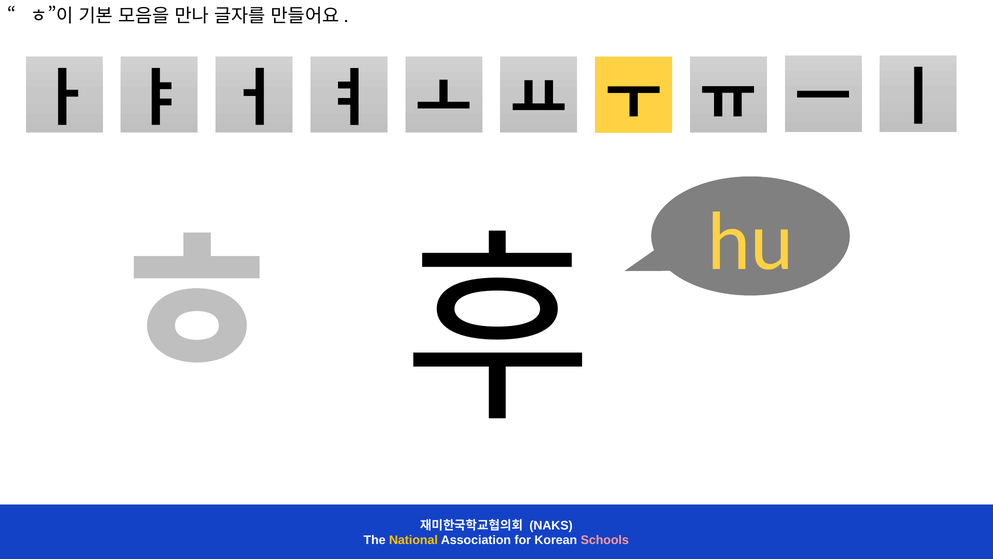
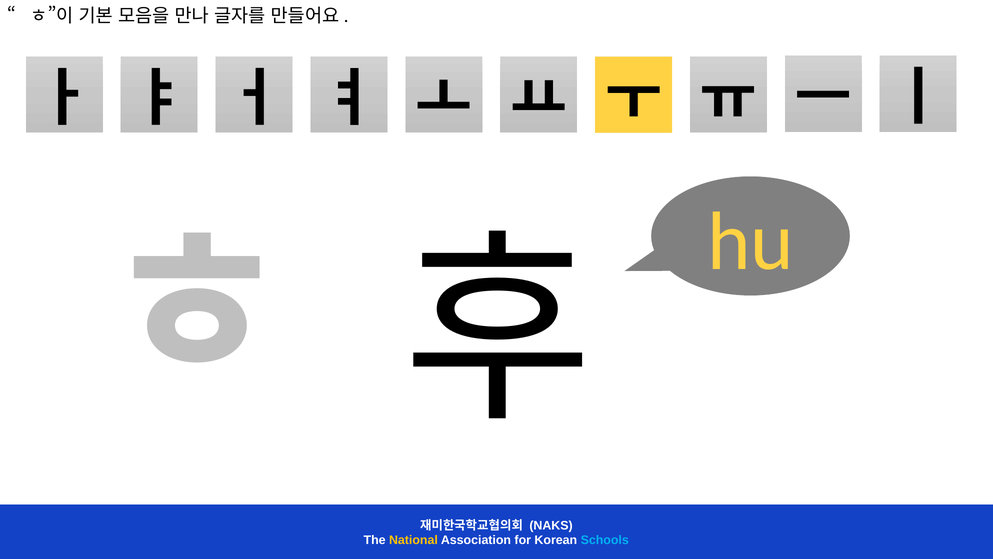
Schools colour: pink -> light blue (605, 540)
